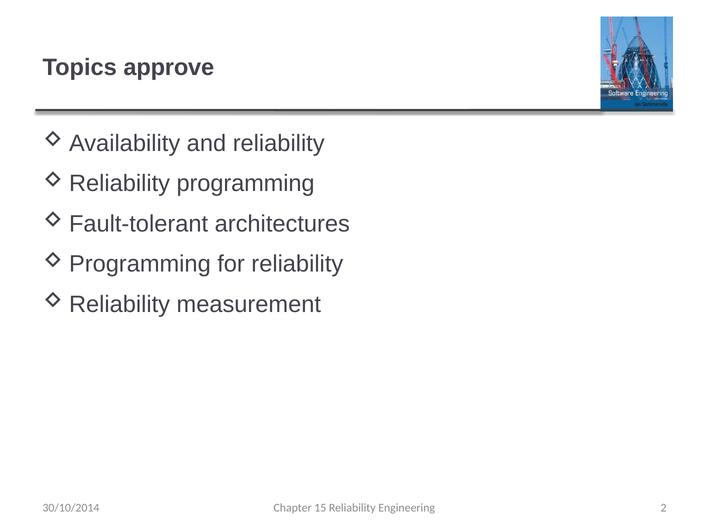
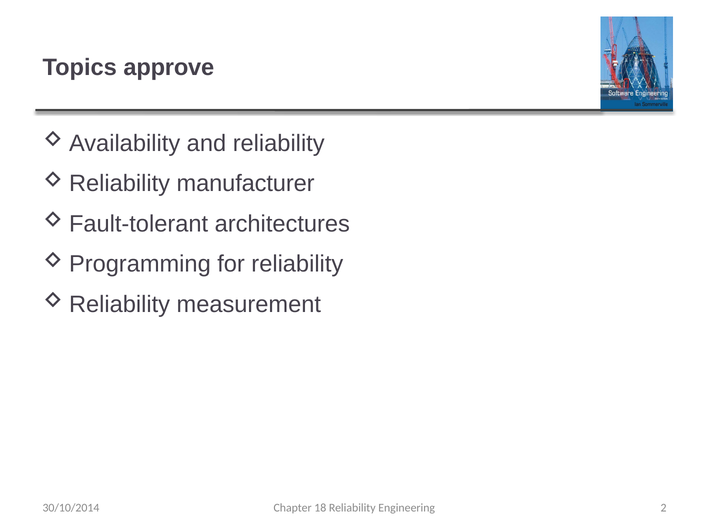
programming: programming -> manufacturer (246, 184)
15: 15 -> 18 (320, 508)
